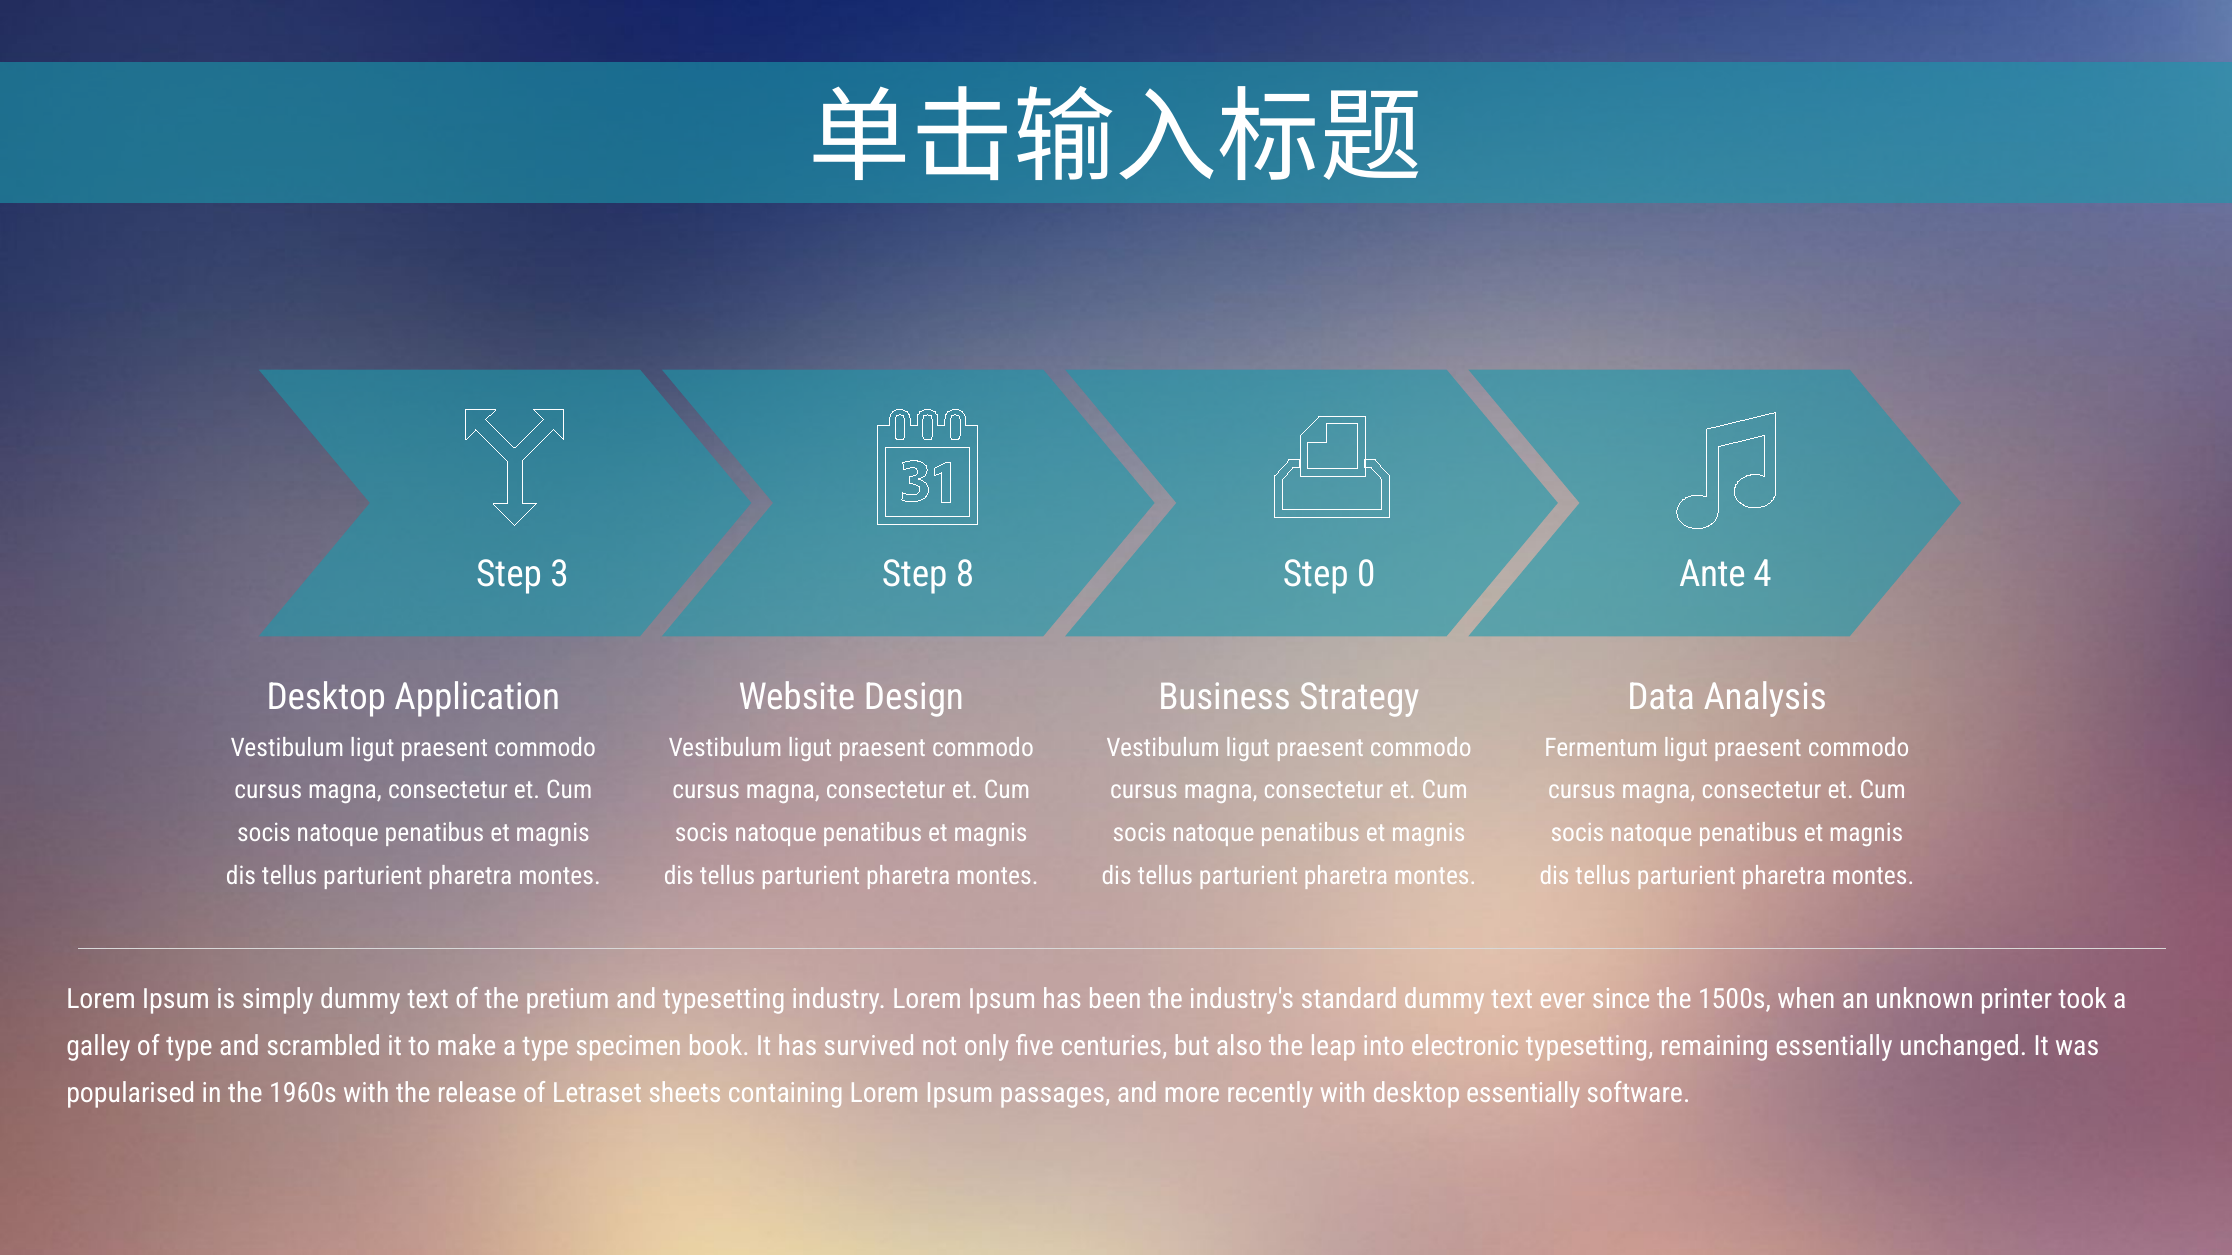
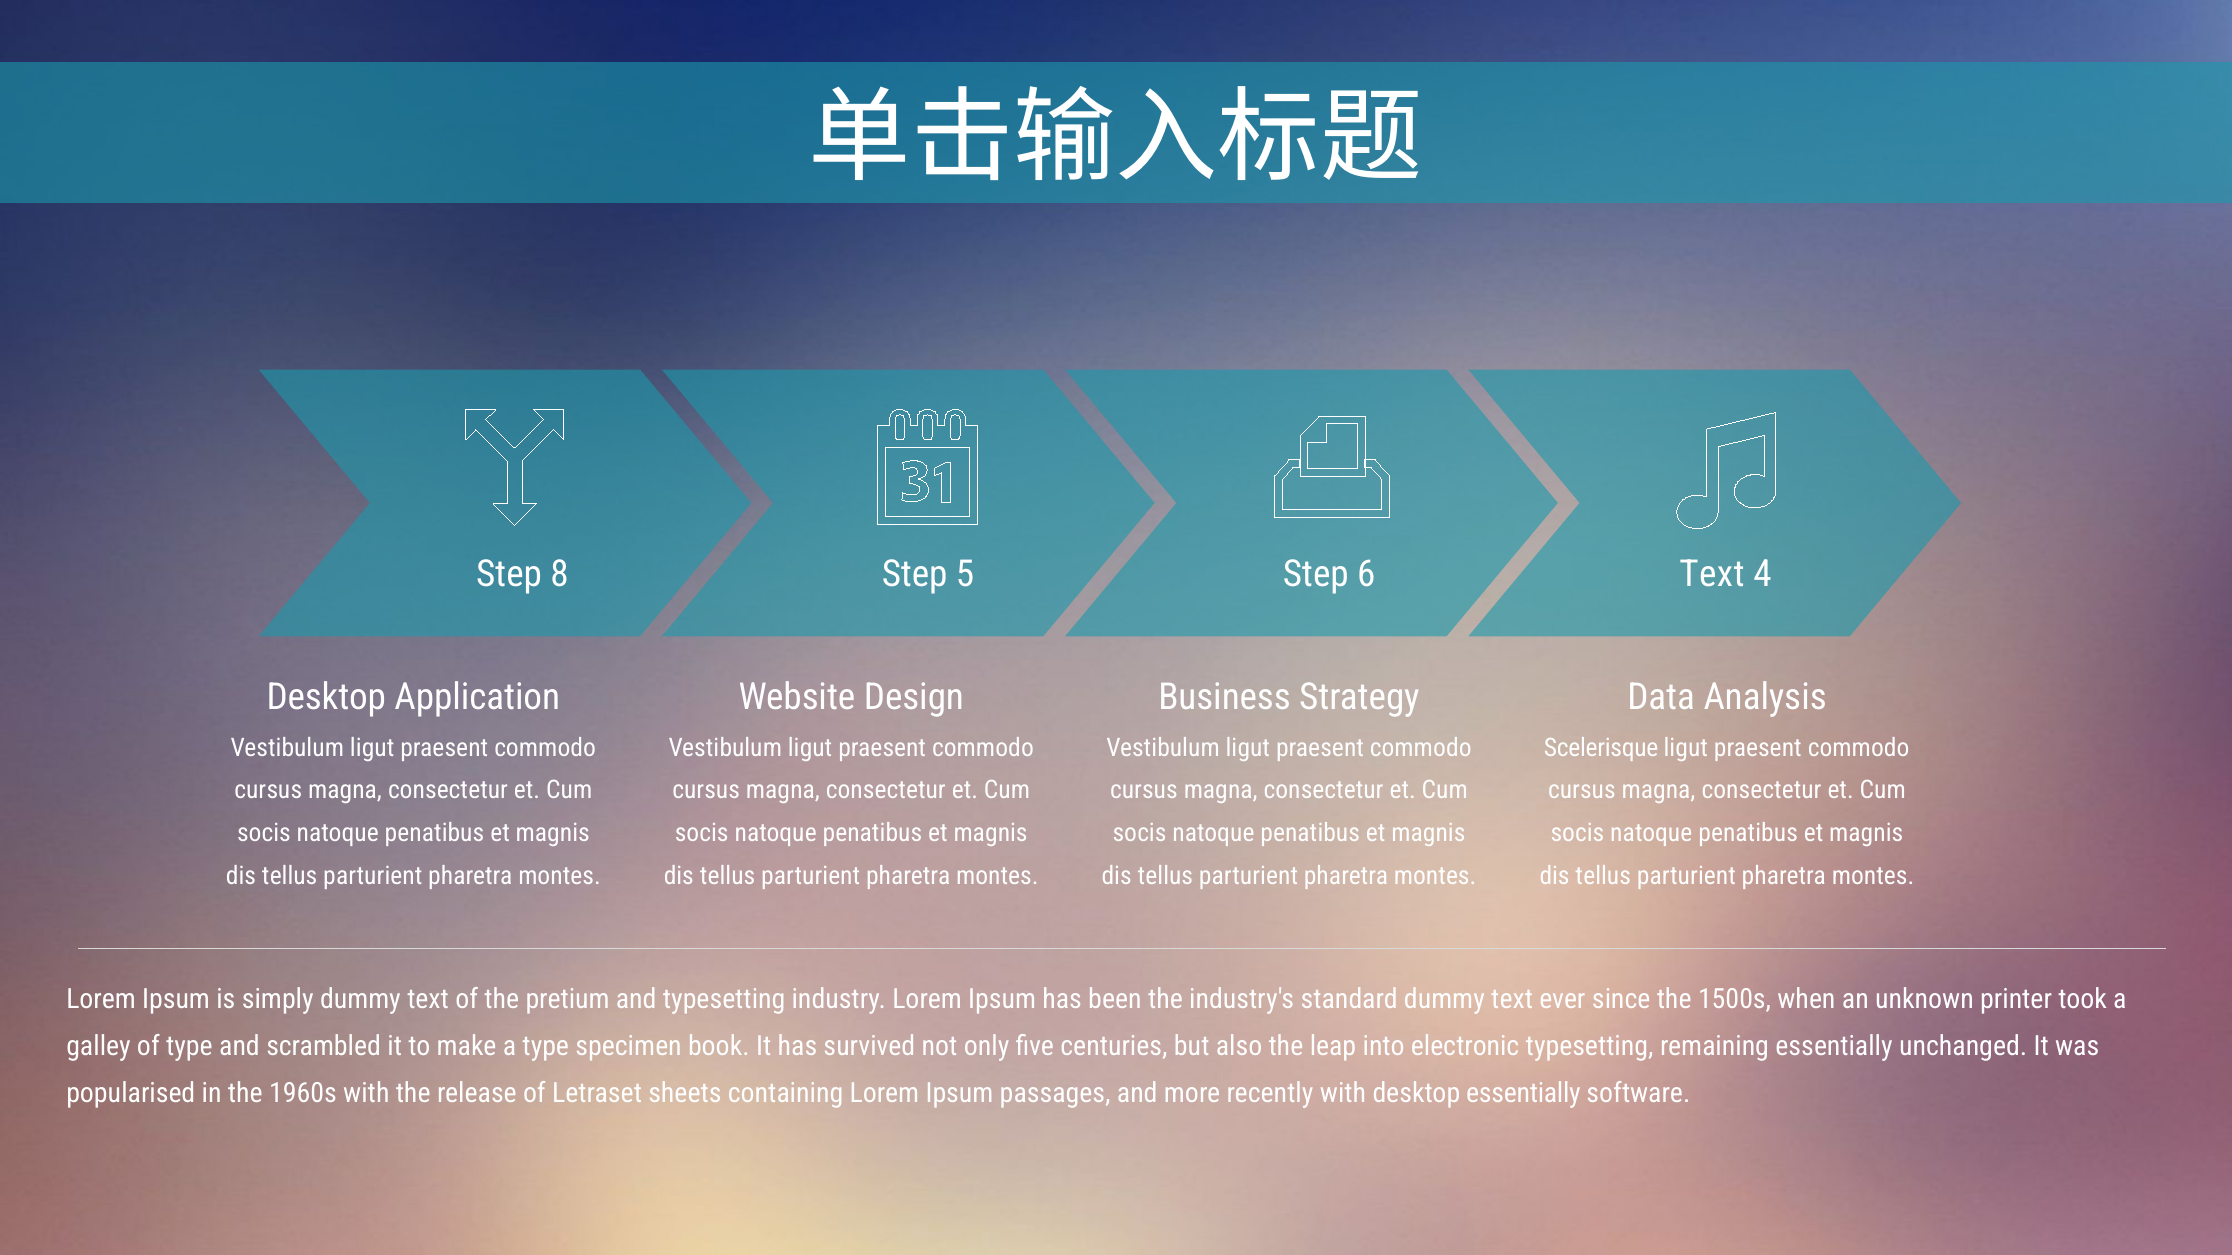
3: 3 -> 8 (559, 575)
8: 8 -> 5 (965, 575)
0: 0 -> 6 (1366, 575)
Ante: Ante -> Text (1712, 575)
Fermentum: Fermentum -> Scelerisque (1601, 748)
